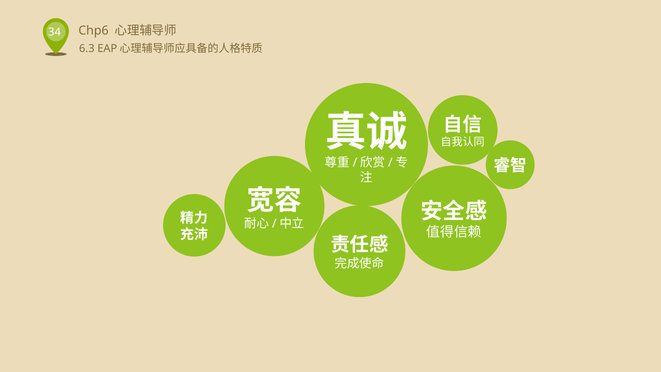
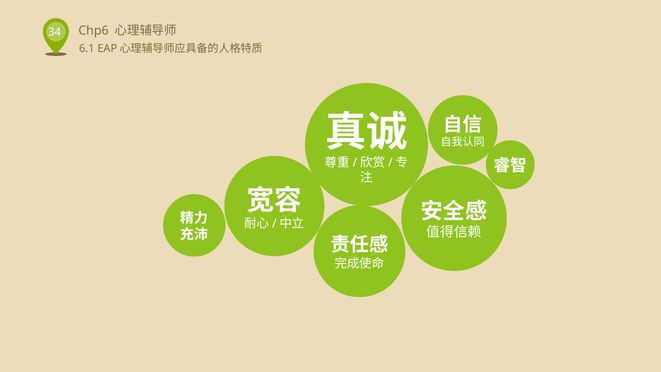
6.3: 6.3 -> 6.1 (87, 49)
